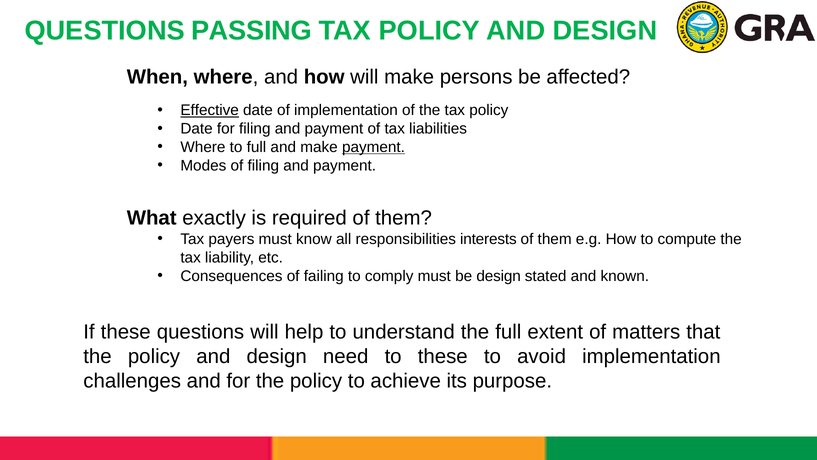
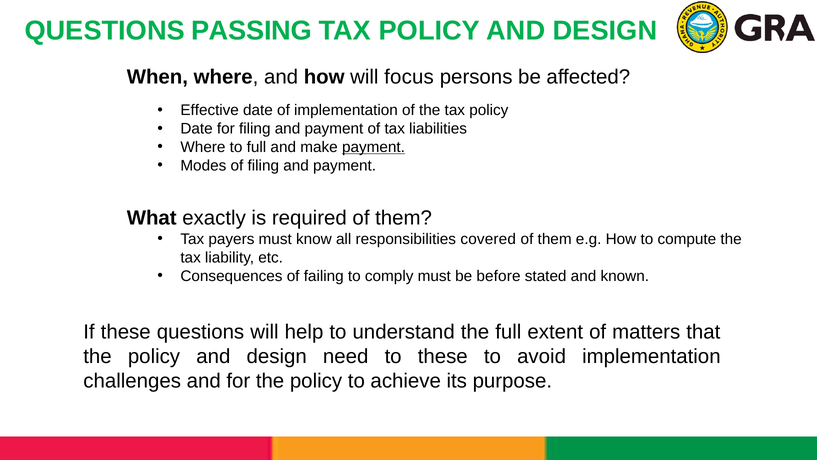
will make: make -> focus (409, 77)
Effective underline: present -> none (210, 110)
interests: interests -> covered (488, 239)
be design: design -> before (498, 276)
